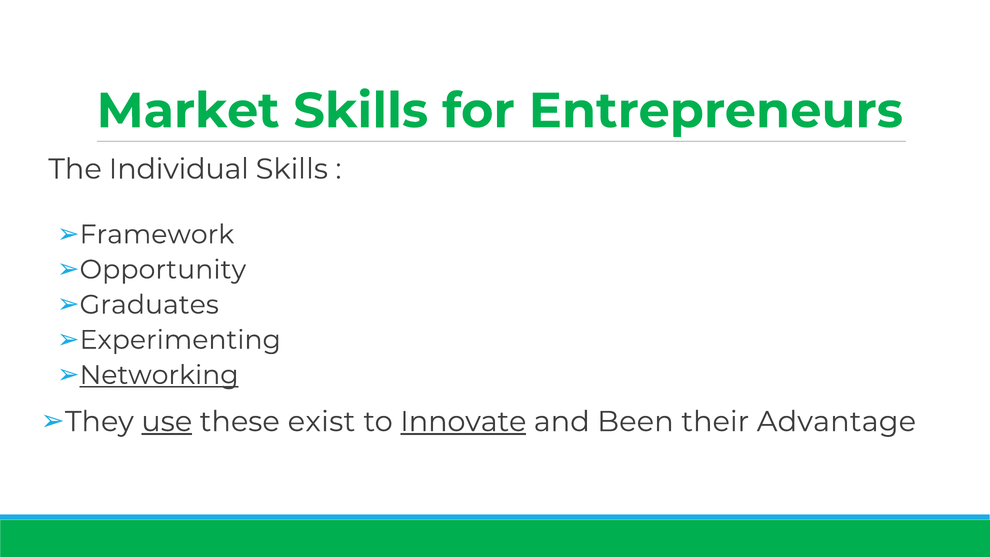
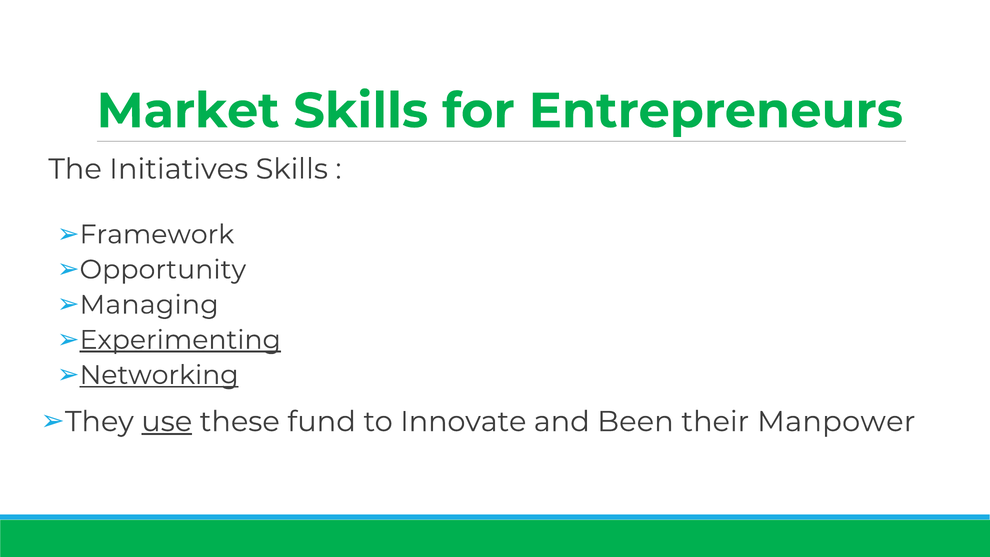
Individual: Individual -> Initiatives (179, 169)
Graduates: Graduates -> Managing (149, 305)
Experimenting underline: none -> present (180, 340)
exist: exist -> fund (322, 422)
Innovate underline: present -> none (463, 422)
Advantage: Advantage -> Manpower (836, 422)
